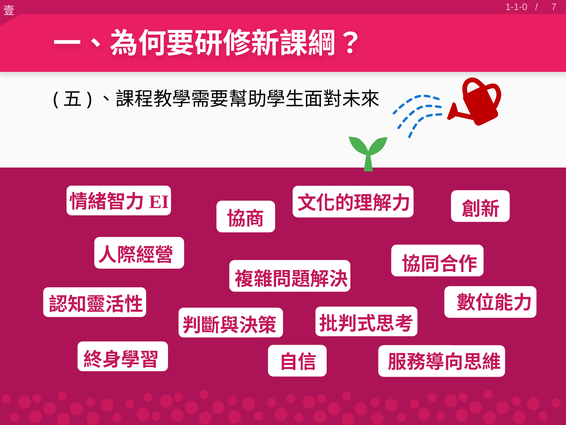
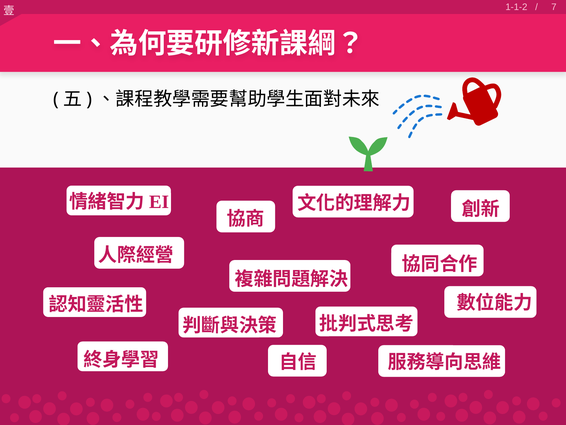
1-1-0: 1-1-0 -> 1-1-2 (516, 7)
